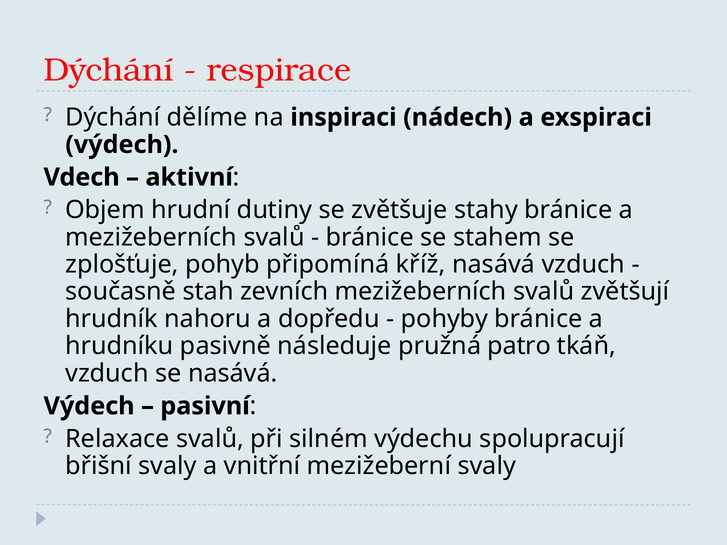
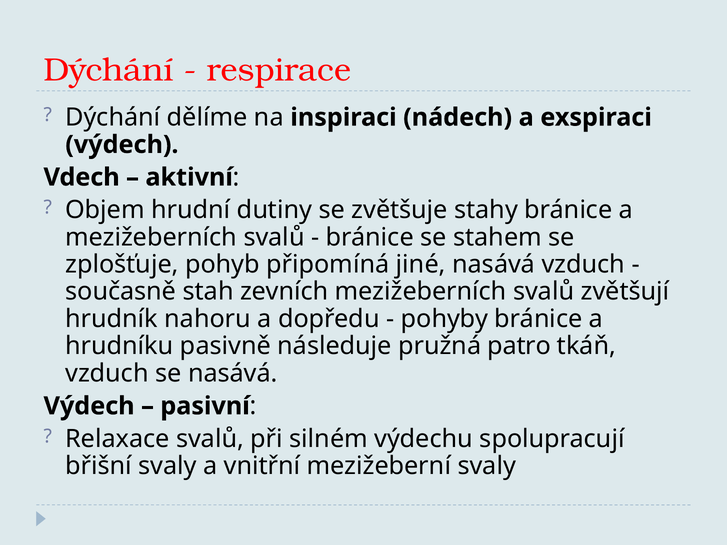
kříž: kříž -> jiné (421, 265)
